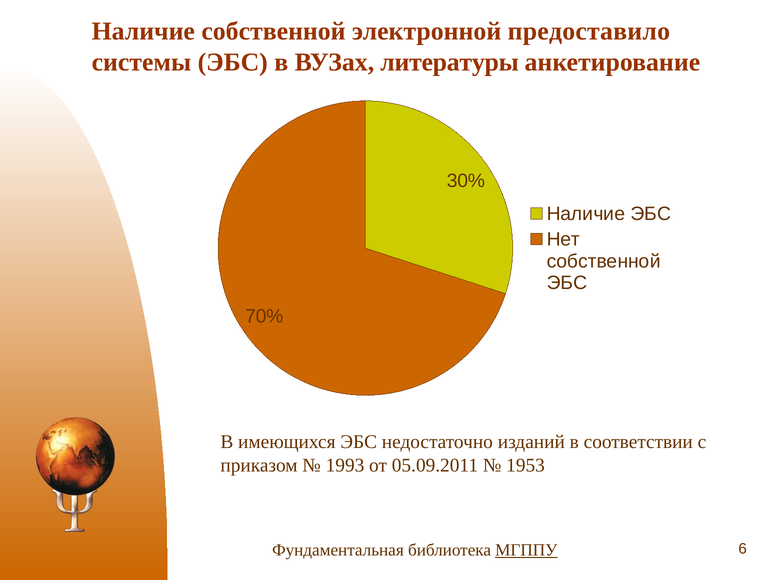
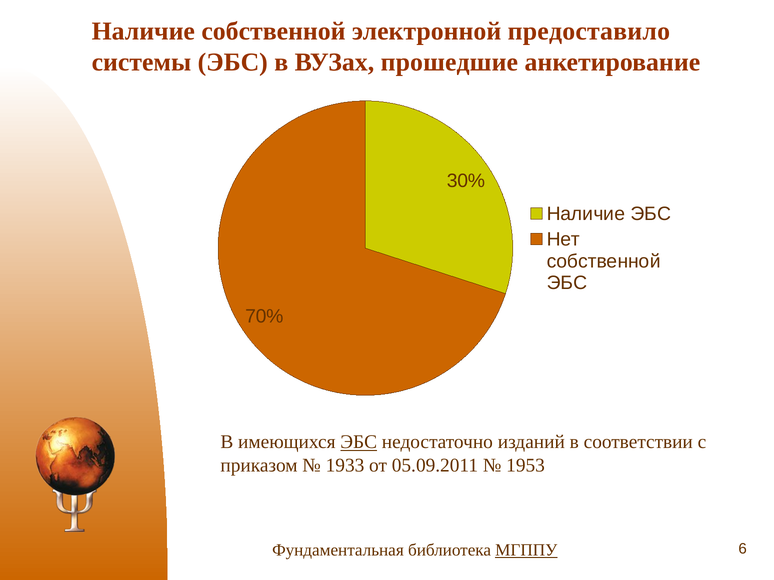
литературы: литературы -> прошедшие (449, 62)
ЭБС underline: none -> present (359, 442)
1993: 1993 -> 1933 (345, 466)
